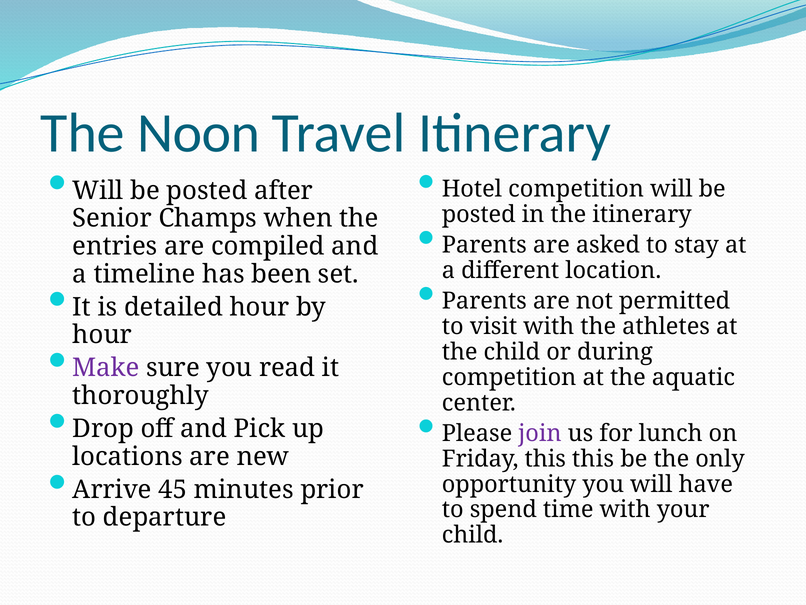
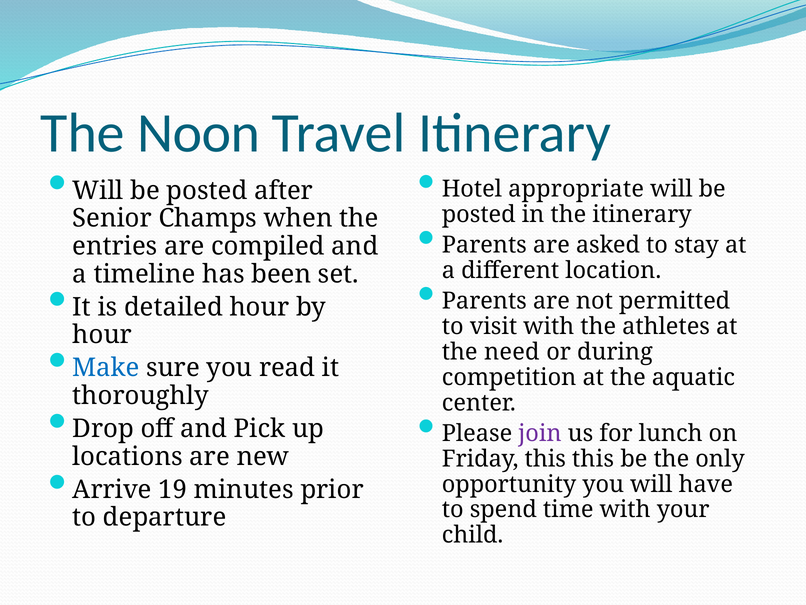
Hotel competition: competition -> appropriate (576, 189)
the child: child -> need (512, 352)
Make colour: purple -> blue (106, 368)
45: 45 -> 19 (173, 489)
